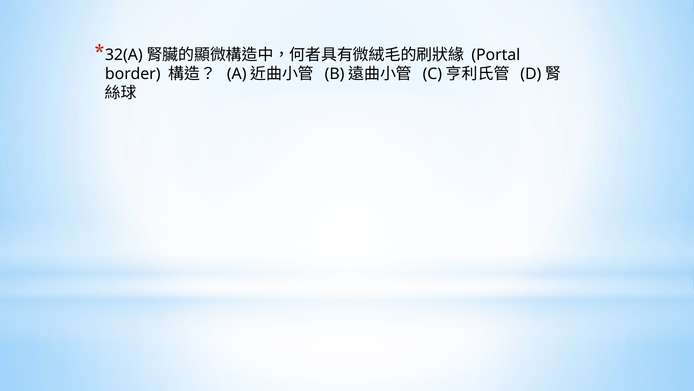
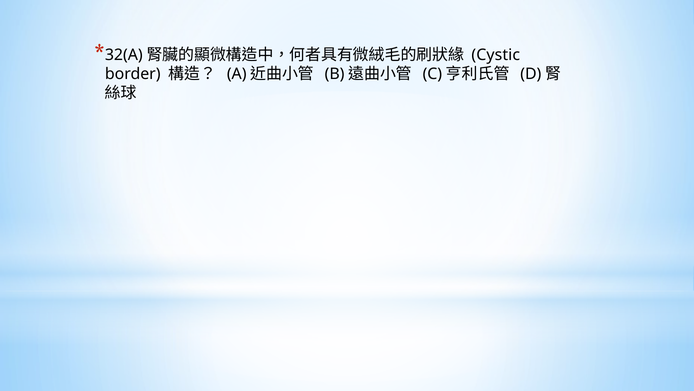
Portal: Portal -> Cystic (496, 55)
